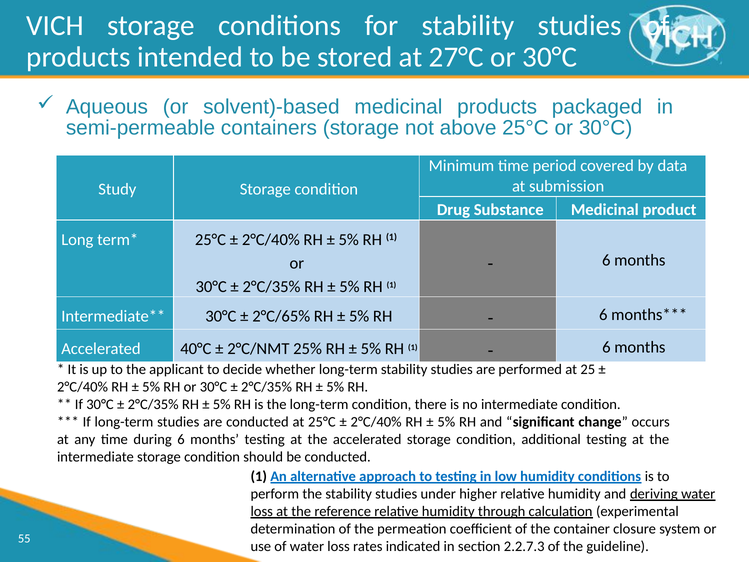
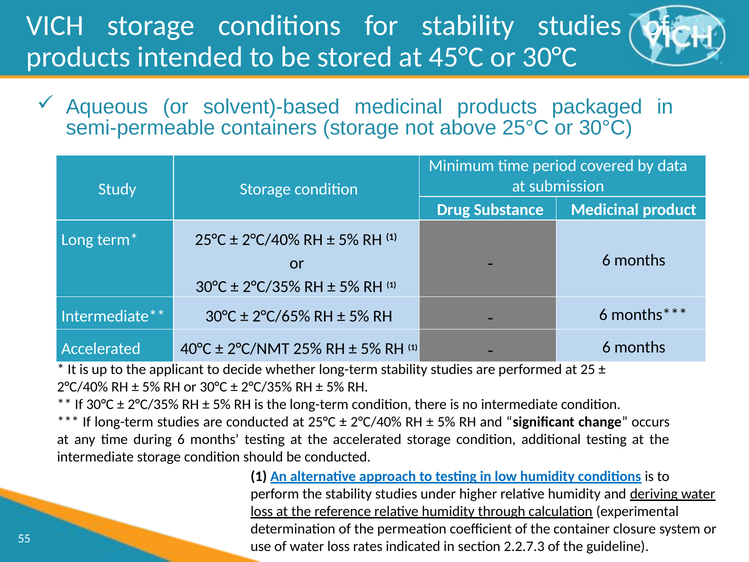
27°C: 27°C -> 45°C (456, 57)
